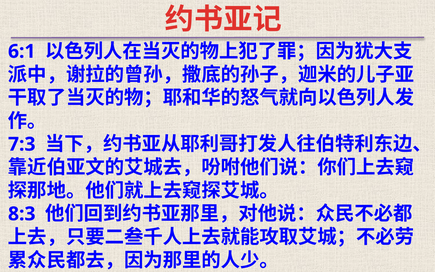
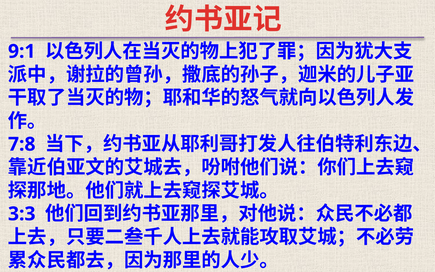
6:1: 6:1 -> 9:1 (22, 51)
7:3: 7:3 -> 7:8 (22, 144)
8:3: 8:3 -> 3:3 (22, 214)
